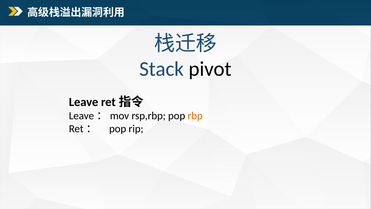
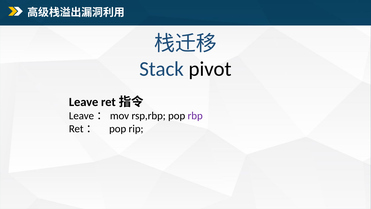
rbp colour: orange -> purple (195, 116)
